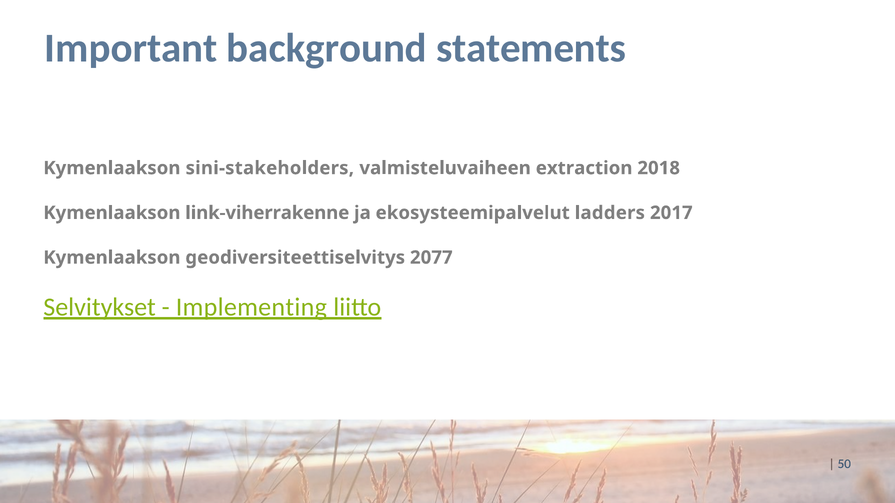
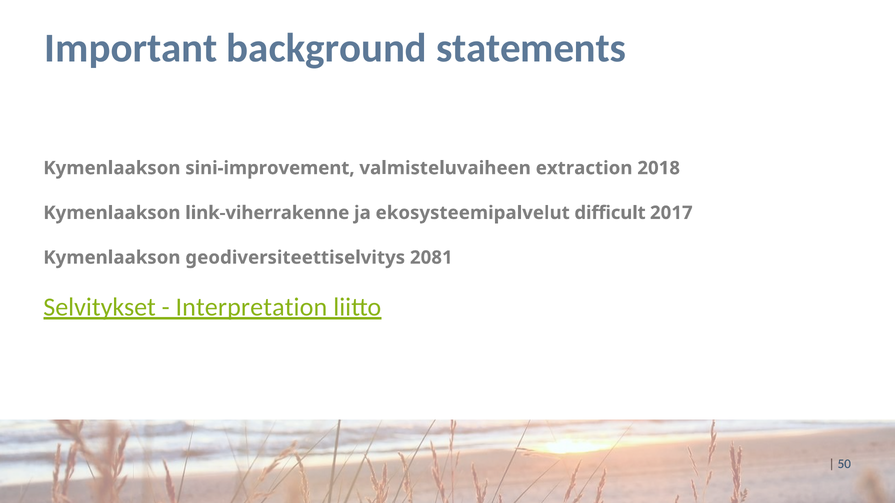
sini-stakeholders: sini-stakeholders -> sini-improvement (270, 168)
ladders: ladders -> difficult (610, 213)
2077: 2077 -> 2081 (431, 258)
Implementing: Implementing -> Interpretation (251, 308)
